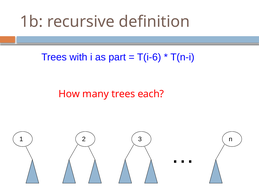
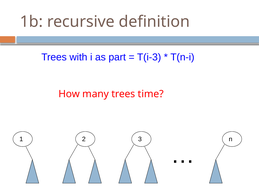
T(i-6: T(i-6 -> T(i-3 (149, 57)
each: each -> time (151, 94)
